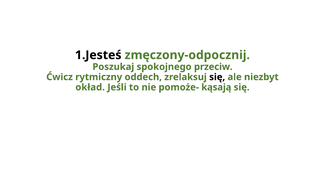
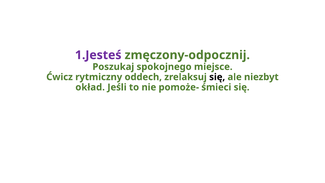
1.Jesteś colour: black -> purple (98, 55)
przeciw: przeciw -> miejsce (213, 67)
kąsają: kąsają -> śmieci (216, 87)
